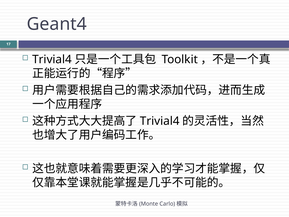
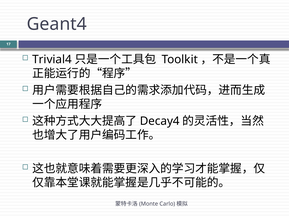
Trivial4: Trivial4 -> Decay4 (160, 121)
